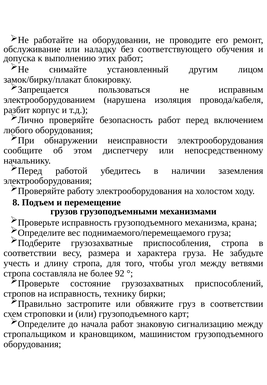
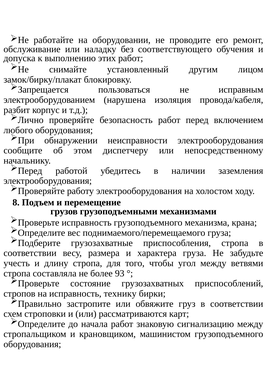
92: 92 -> 93 (120, 274)
или грузоподъемного: грузоподъемного -> рассматриваются (133, 314)
